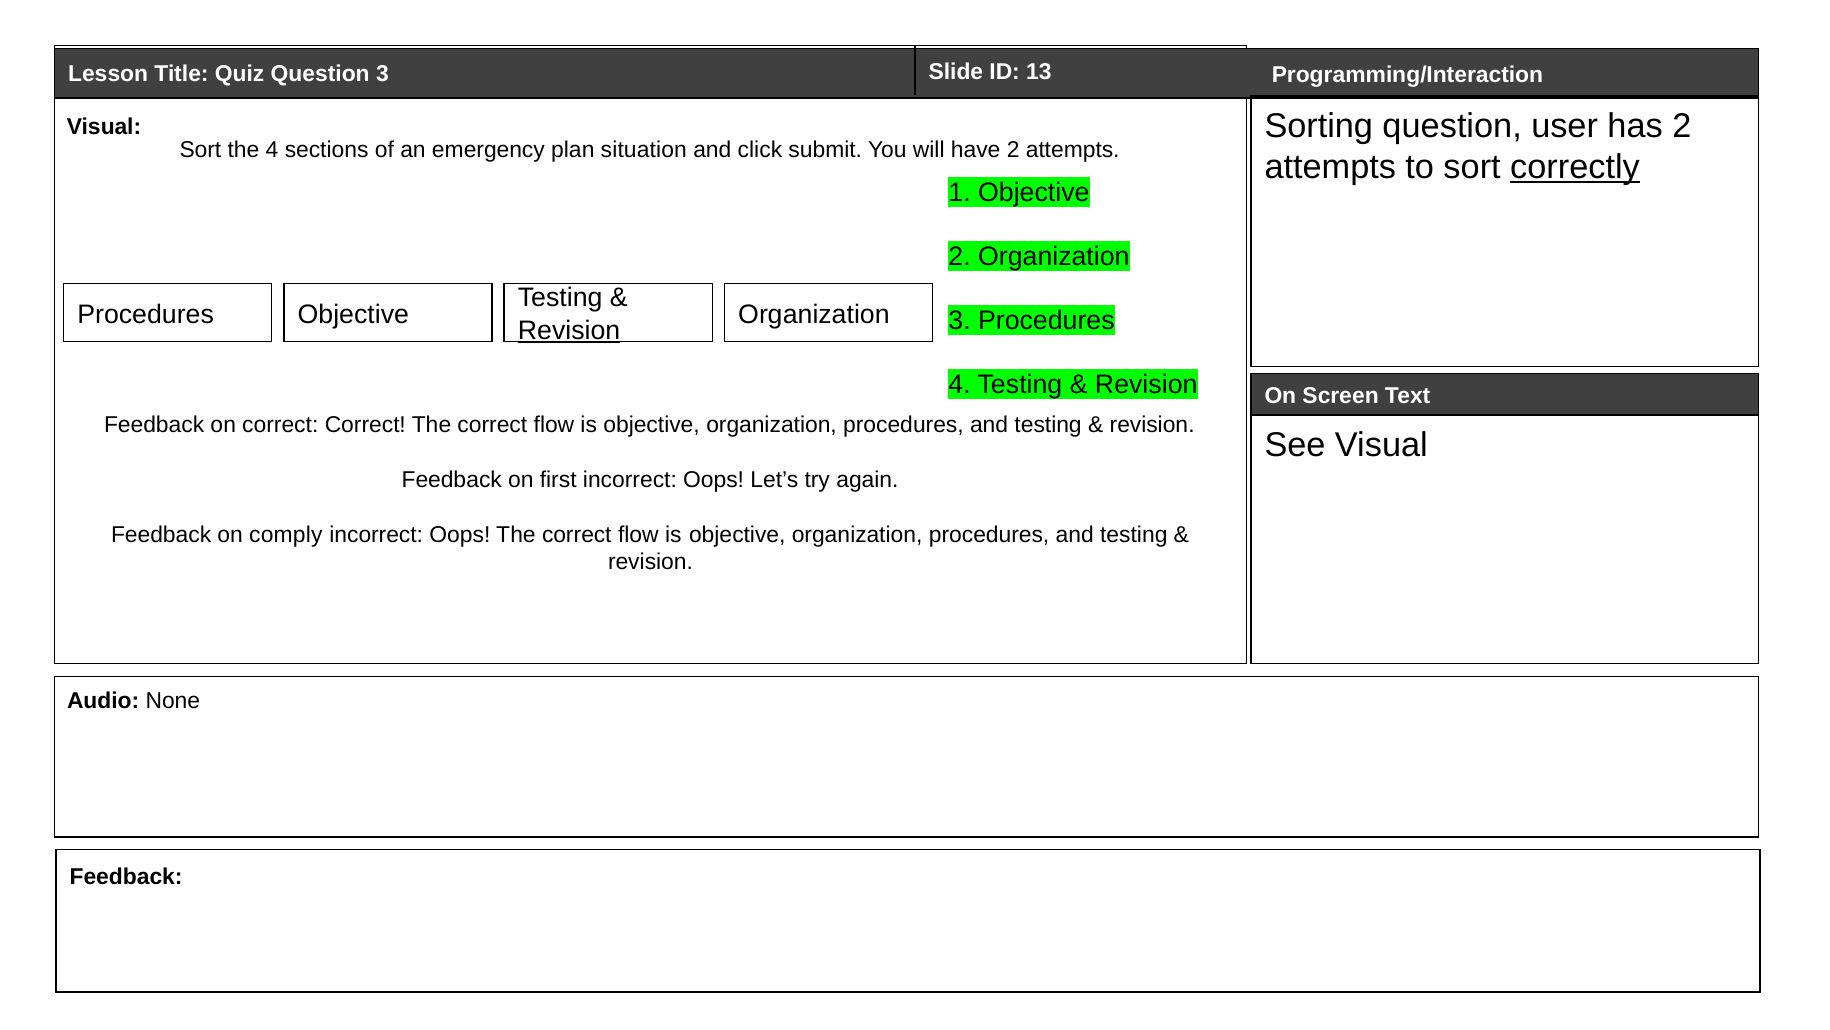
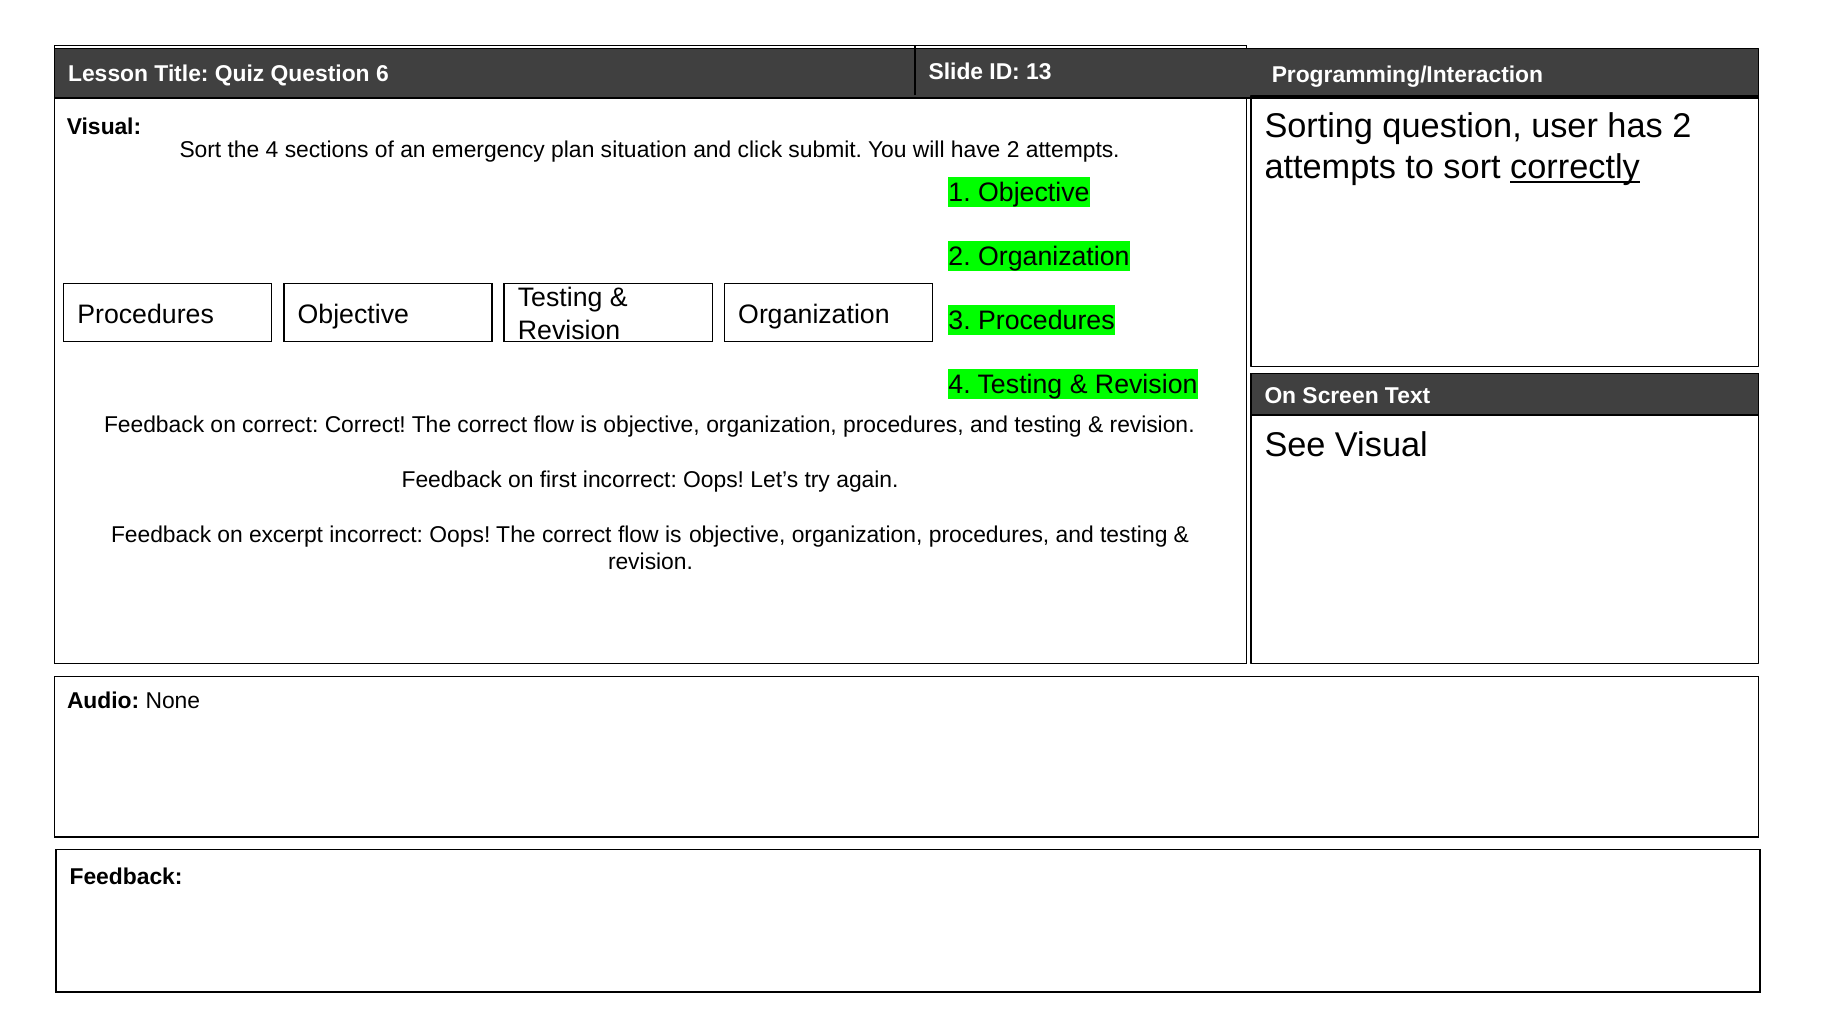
Question 3: 3 -> 6 (382, 73)
Revision underline: present -> none (569, 330)
comply: comply -> excerpt (286, 535)
